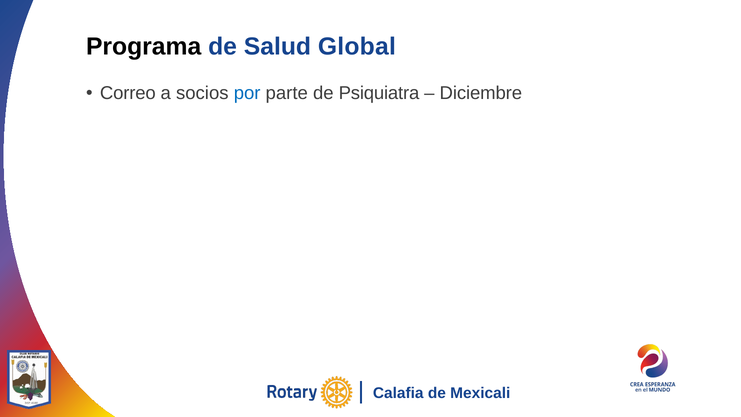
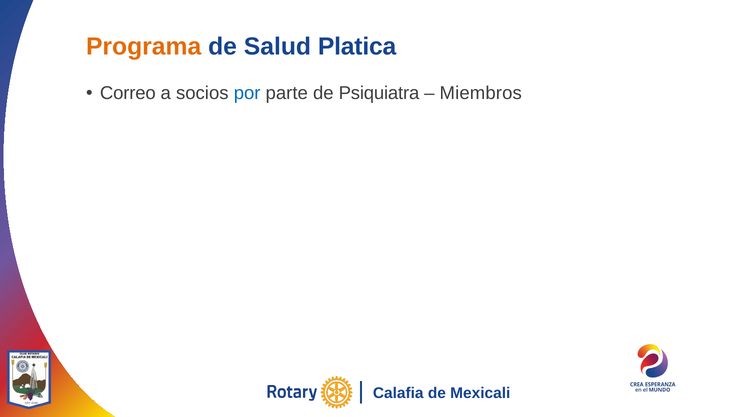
Programa colour: black -> orange (144, 47)
Global: Global -> Platica (357, 47)
Diciembre: Diciembre -> Miembros (481, 93)
